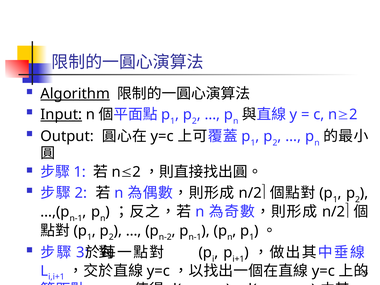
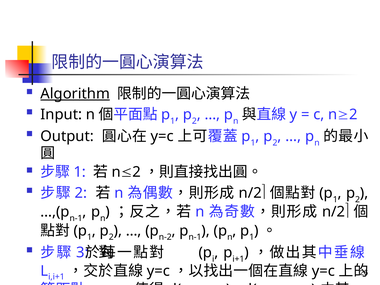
Input underline: present -> none (61, 115)
